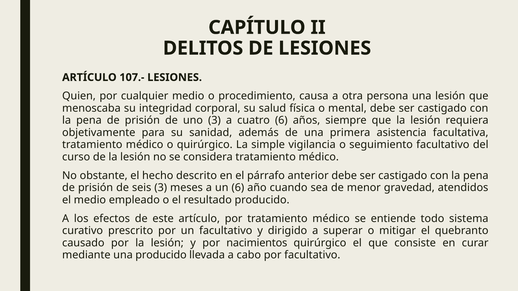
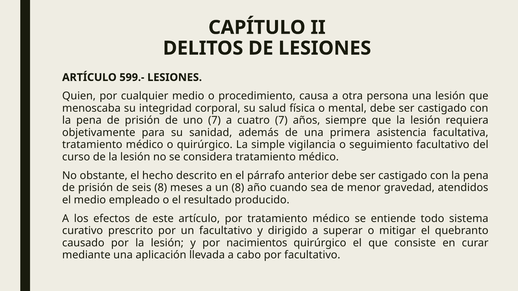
107.-: 107.- -> 599.- (132, 77)
uno 3: 3 -> 7 (214, 121)
cuatro 6: 6 -> 7 (281, 121)
seis 3: 3 -> 8 (161, 188)
un 6: 6 -> 8 (238, 188)
una producido: producido -> aplicación (161, 255)
